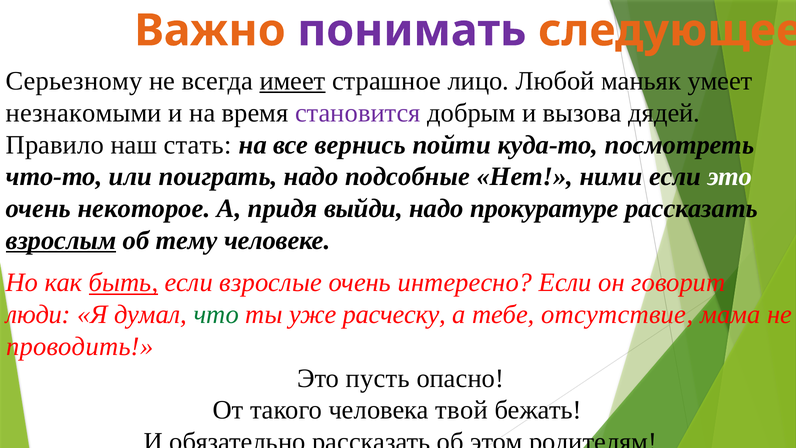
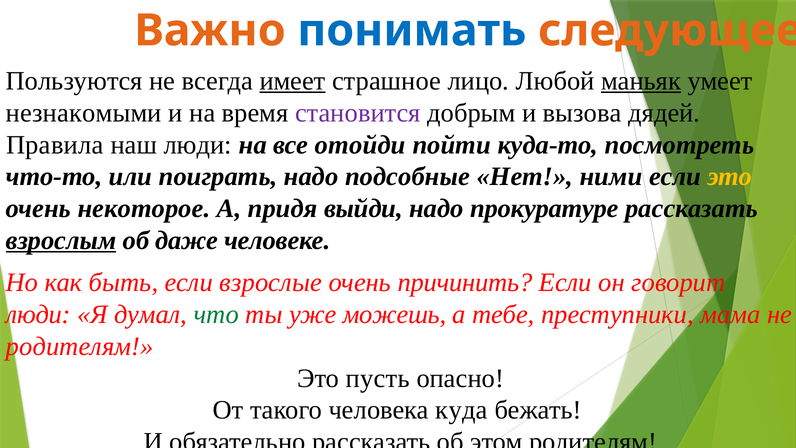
понимать colour: purple -> blue (412, 31)
Серьезному: Серьезному -> Пользуются (74, 81)
маньяк underline: none -> present (641, 81)
Правило: Правило -> Правила (55, 145)
наш стать: стать -> люди (198, 145)
вернись: вернись -> отойди (360, 145)
это colour: white -> yellow (730, 177)
тему: тему -> даже (187, 240)
быть underline: present -> none (124, 283)
интересно: интересно -> причинить (465, 283)
расческу: расческу -> можешь (394, 314)
отсутствие: отсутствие -> преступники (617, 314)
проводить: проводить -> родителям (80, 346)
твой: твой -> куда (462, 410)
